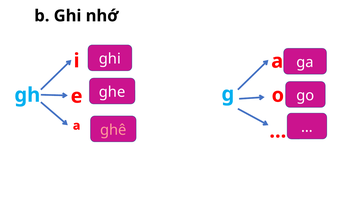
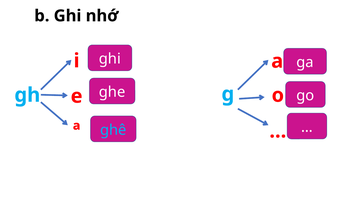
ghê colour: pink -> light blue (113, 130)
